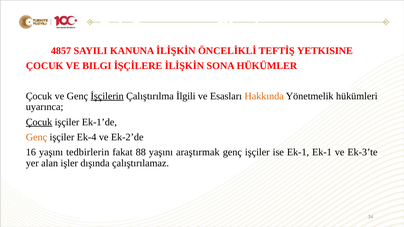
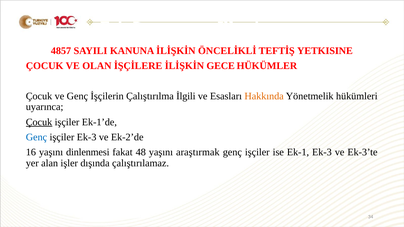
BILGI: BILGI -> OLAN (97, 66)
SONA: SONA -> GECE (221, 66)
İşçilerin underline: present -> none (107, 96)
Genç colour: orange -> blue (36, 137)
işçiler Ek-4: Ek-4 -> Ek-3 (87, 137)
tedbirlerin: tedbirlerin -> dinlenmesi (88, 152)
88: 88 -> 48 (141, 152)
Ek-1 Ek-1: Ek-1 -> Ek-3 (322, 152)
